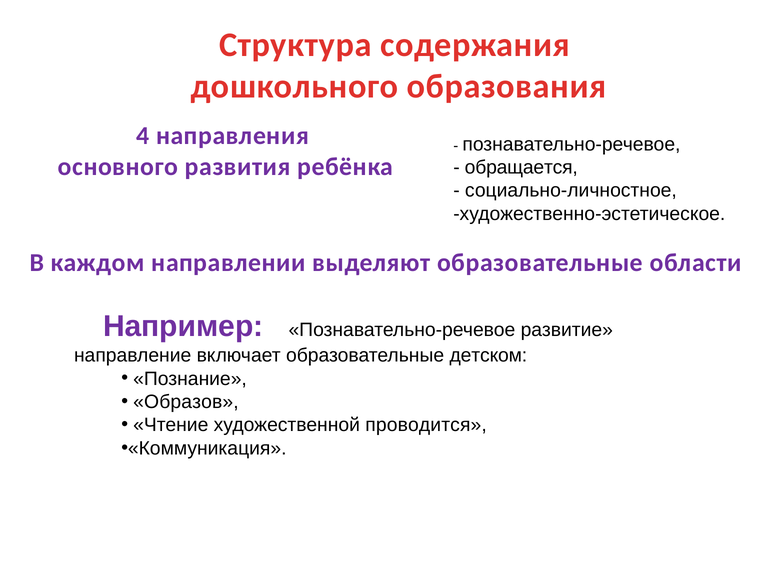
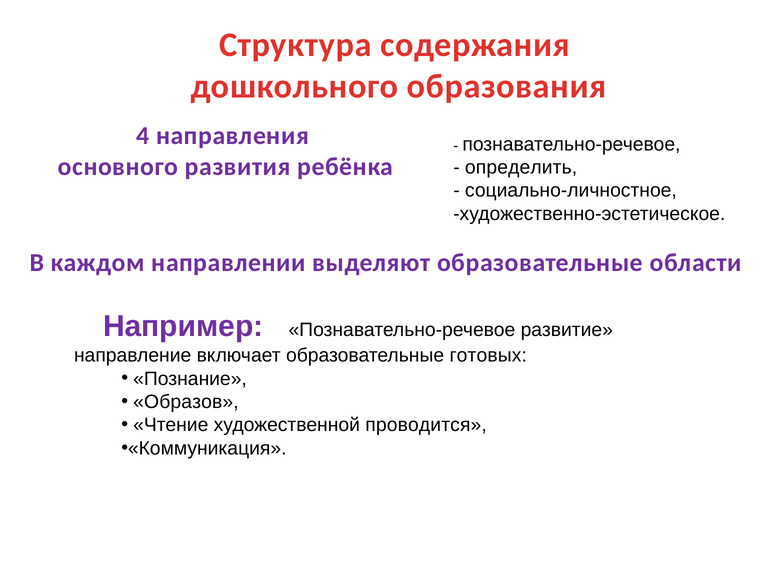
обращается: обращается -> определить (521, 167)
детском: детском -> готовых (488, 355)
